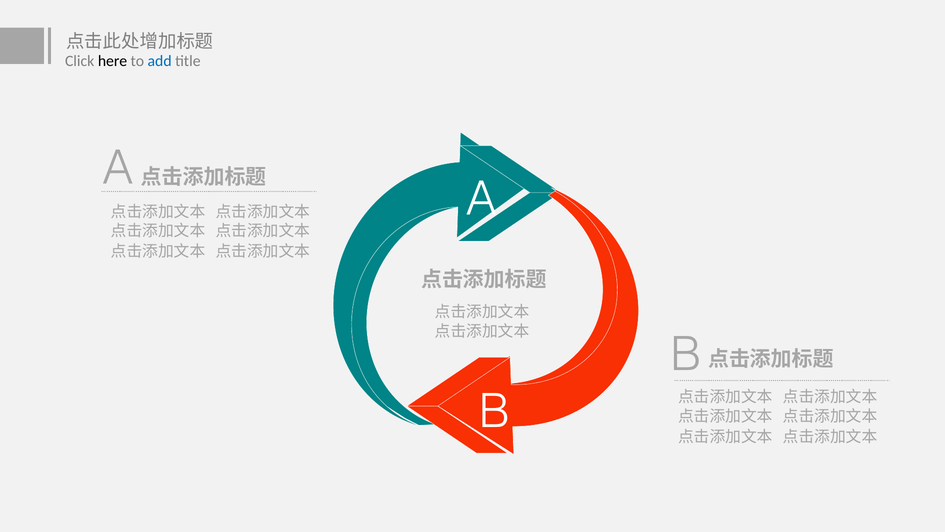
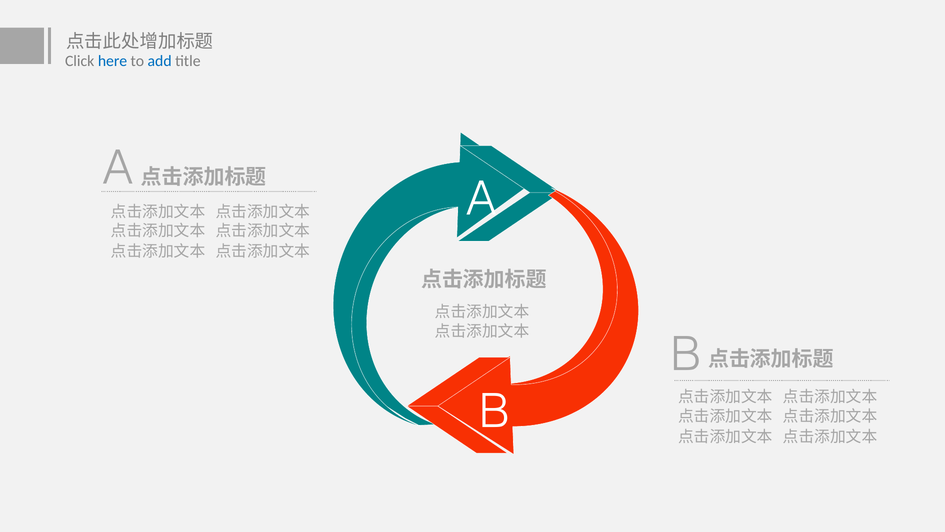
here colour: black -> blue (113, 61)
